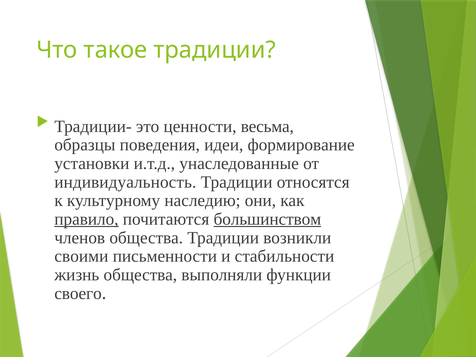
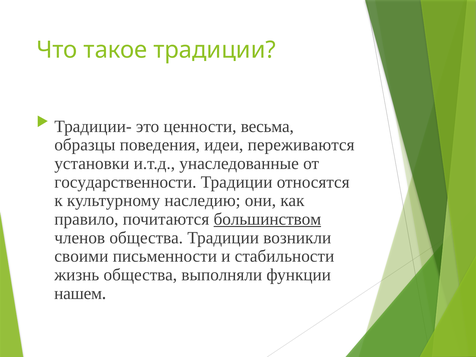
формирование: формирование -> переживаются (301, 145)
индивидуальность: индивидуальность -> государственности (125, 182)
правило underline: present -> none (86, 219)
своего: своего -> нашем (78, 293)
